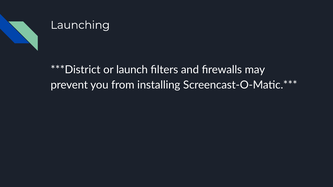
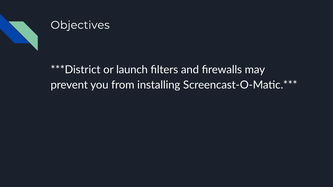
Launching: Launching -> Objectives (80, 25)
